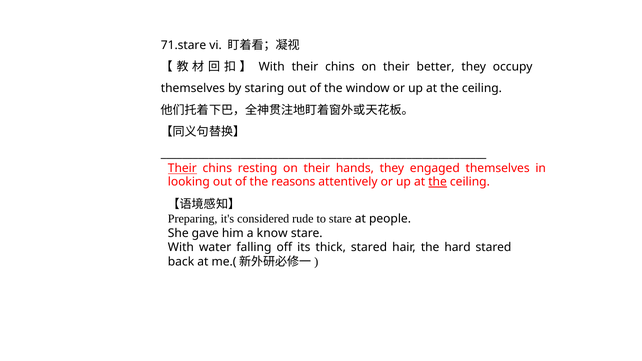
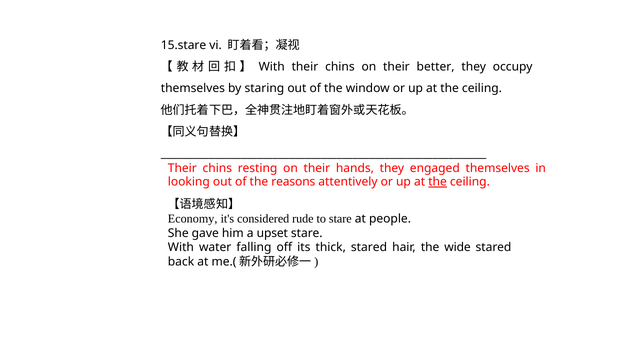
71.stare: 71.stare -> 15.stare (184, 45)
Their underline: present -> none (182, 169)
Preparing: Preparing -> Economy (193, 219)
know: know -> upset (272, 233)
hard: hard -> wide (458, 248)
